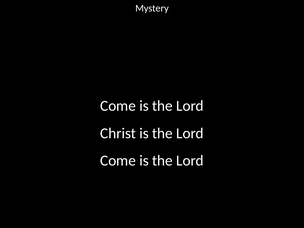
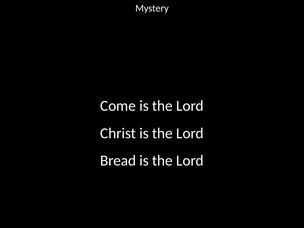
Come: Come -> Bread (118, 161)
